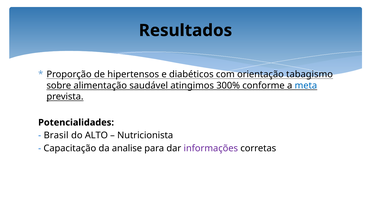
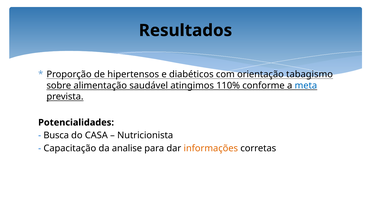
300%: 300% -> 110% (228, 86)
Brasil: Brasil -> Busca (56, 136)
ALTO: ALTO -> CASA (96, 136)
informações colour: purple -> orange (211, 149)
